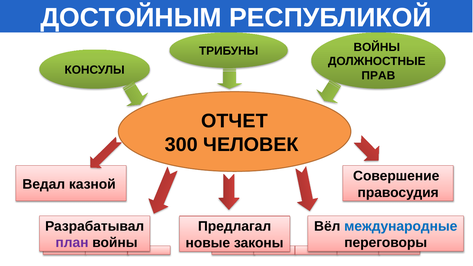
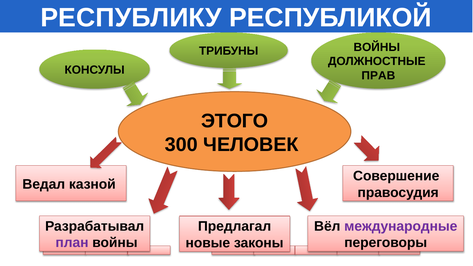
ДОСТОЙНЫМ: ДОСТОЙНЫМ -> РЕСПУБЛИКУ (131, 18)
ОТЧЕТ: ОТЧЕТ -> ЭТОГО (235, 121)
международные colour: blue -> purple (401, 226)
